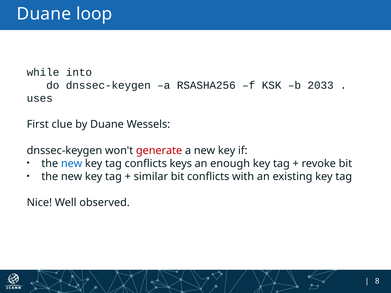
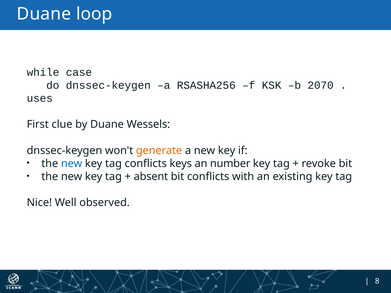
into: into -> case (79, 72)
2033: 2033 -> 2070 (321, 85)
generate colour: red -> orange (159, 151)
enough: enough -> number (230, 164)
similar: similar -> absent (151, 177)
